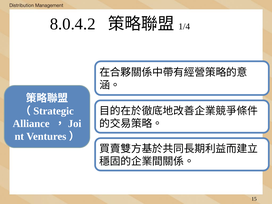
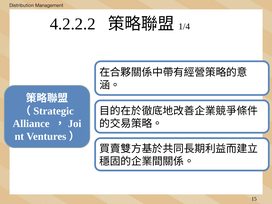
8.0.4.2: 8.0.4.2 -> 4.2.2.2 (73, 24)
